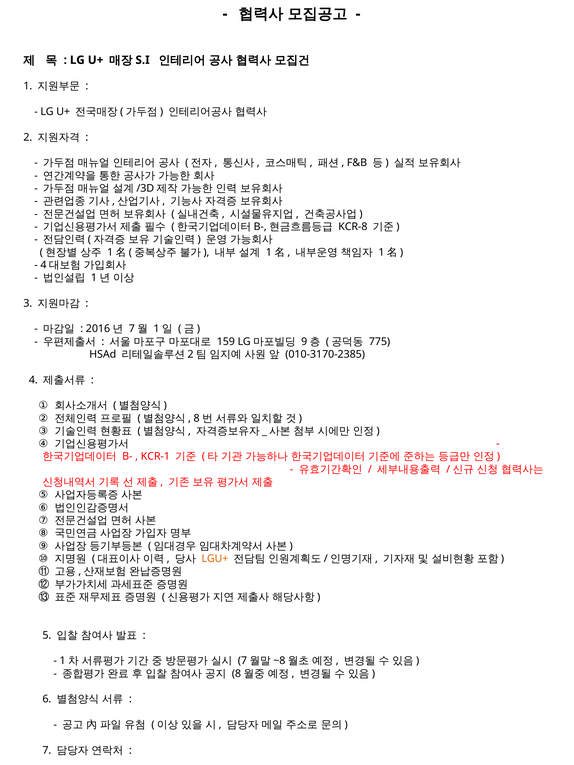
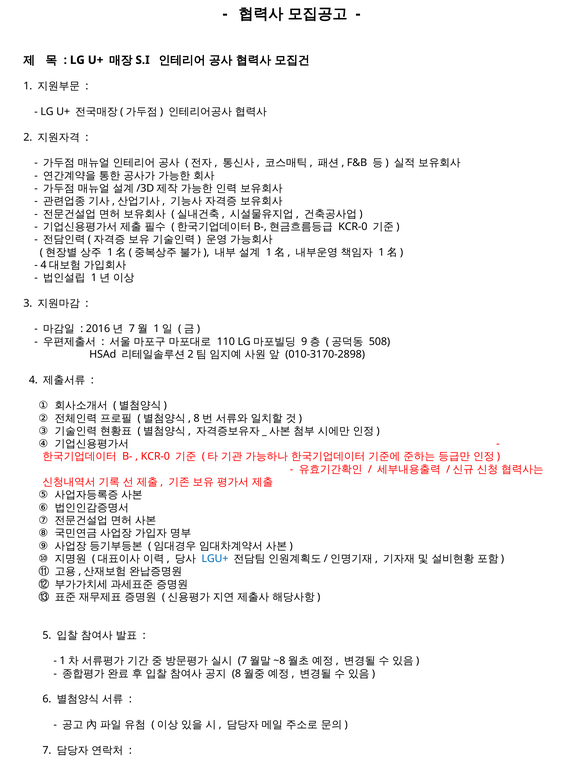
KCR-8: KCR-8 -> KCR-0 (353, 227)
159: 159 -> 110 (226, 342)
775: 775 -> 508 (380, 342)
010-3170-2385: 010-3170-2385 -> 010-3170-2898 (325, 354)
KCR-1: KCR-1 -> KCR-0 (155, 457)
LGU+ colour: orange -> blue (215, 559)
